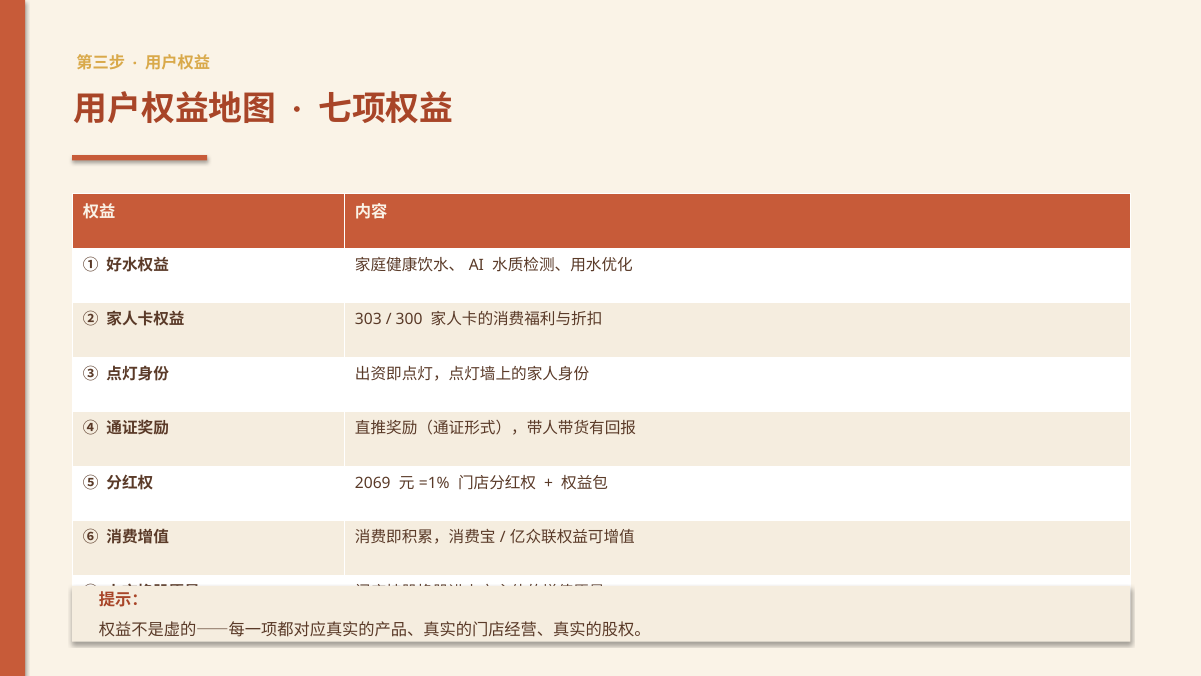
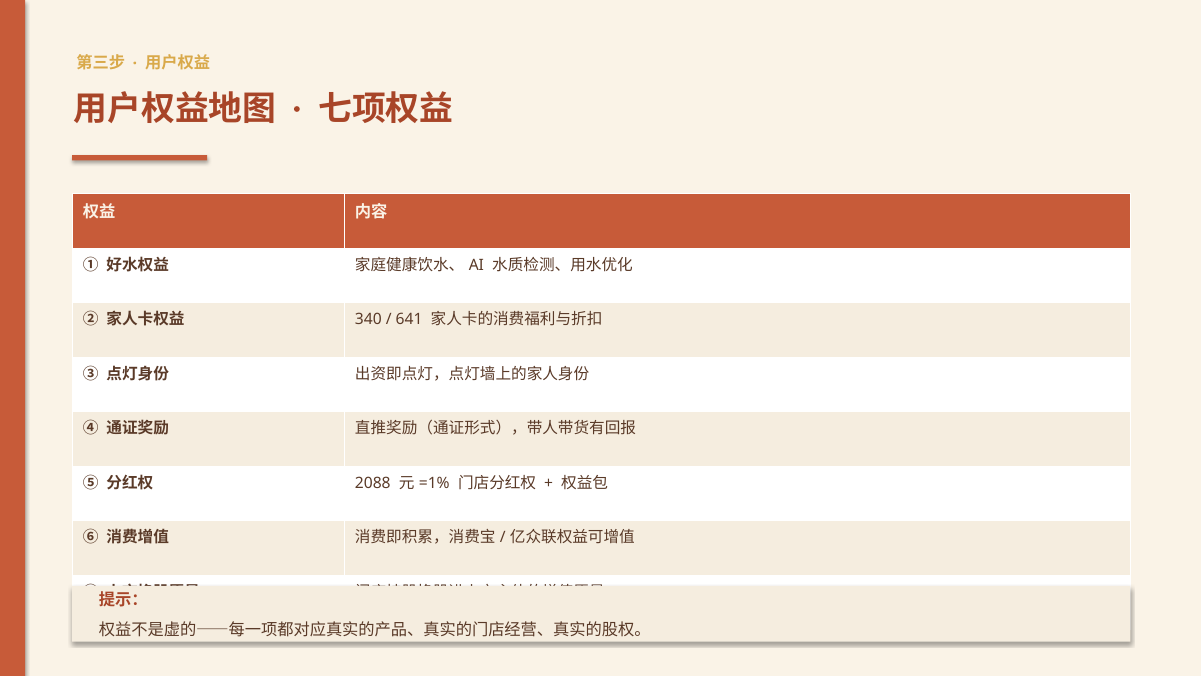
303: 303 -> 340 (368, 319)
300: 300 -> 641 (409, 319)
2069: 2069 -> 2088 (373, 483)
